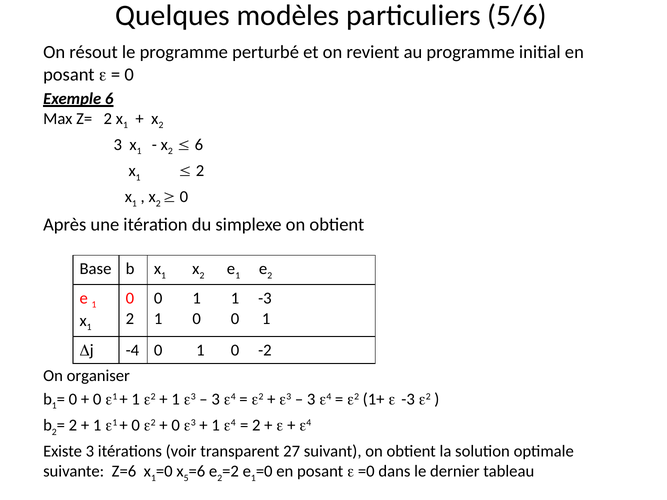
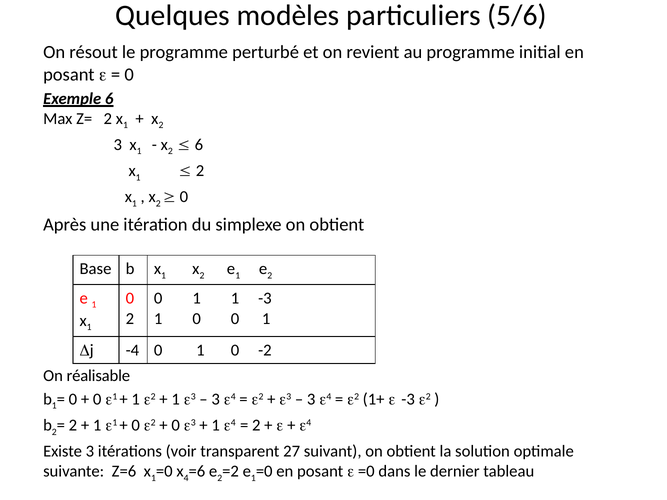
organiser: organiser -> réalisable (98, 376)
5: 5 -> 4 (186, 478)
